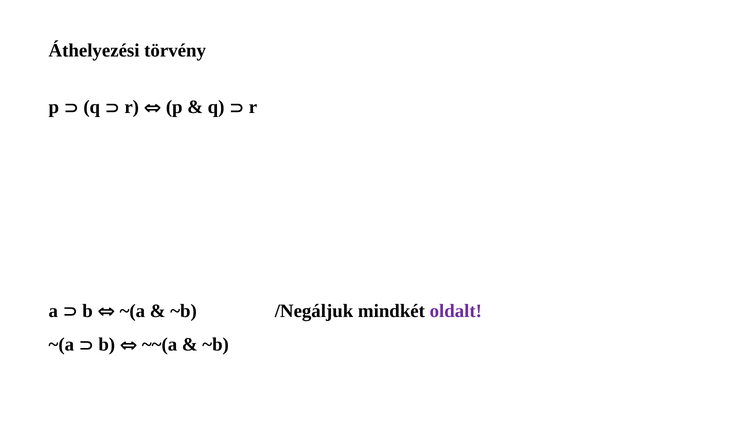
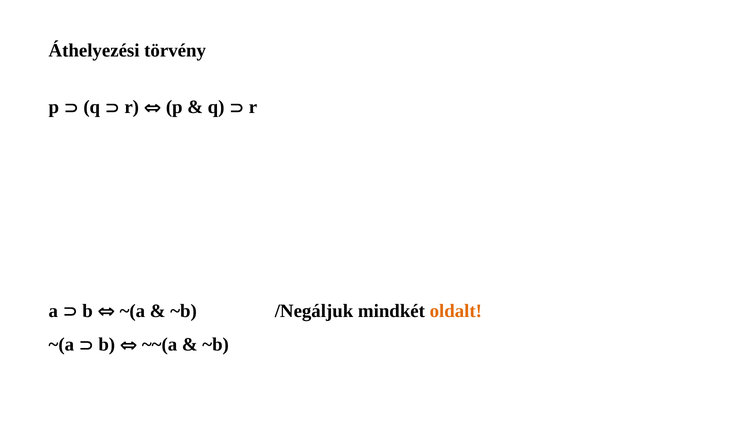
oldalt colour: purple -> orange (456, 311)
